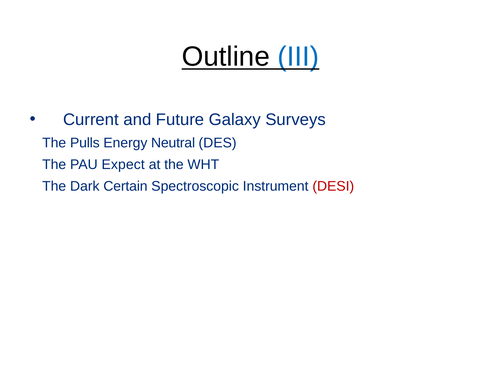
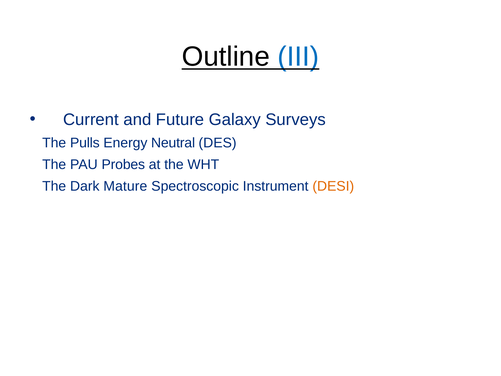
Expect: Expect -> Probes (123, 164)
Certain: Certain -> Mature (125, 186)
DESI colour: red -> orange (333, 186)
